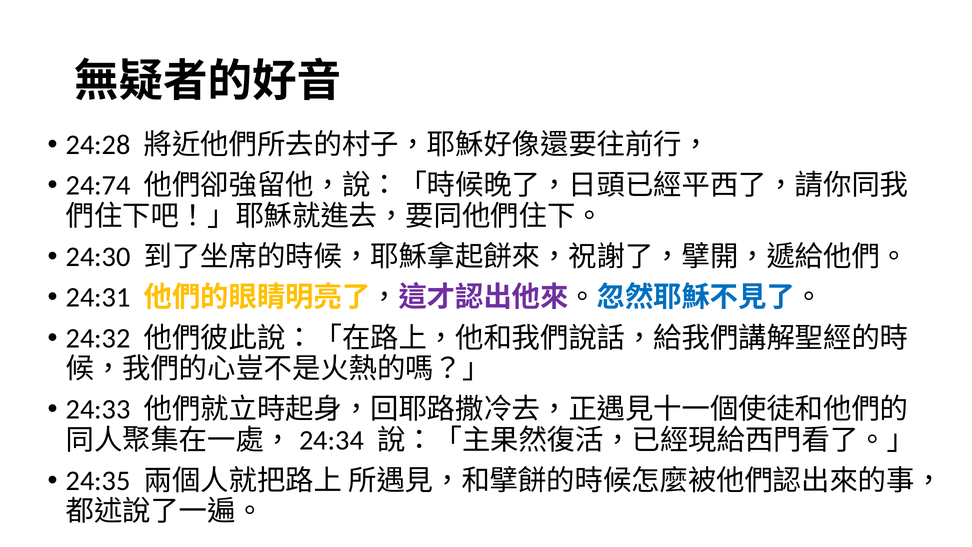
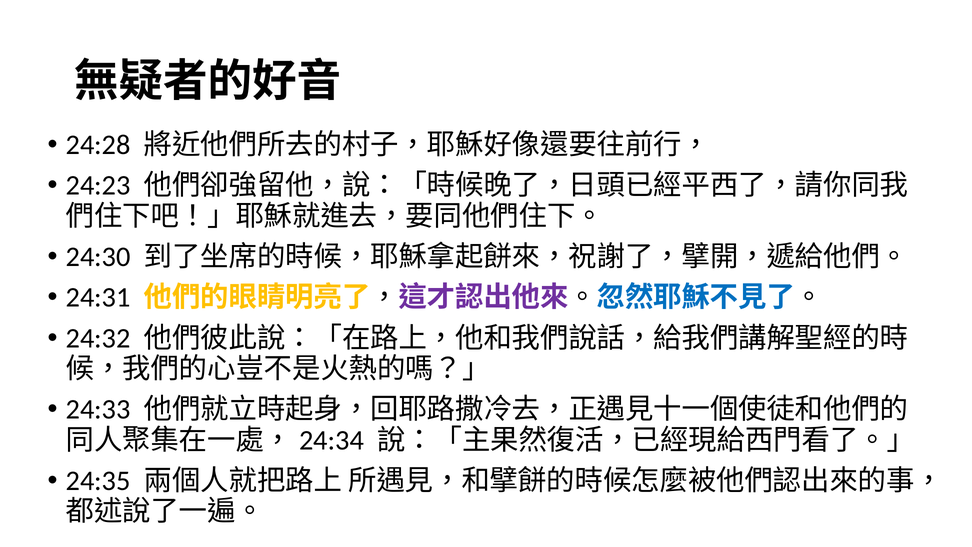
24:74: 24:74 -> 24:23 (98, 185)
